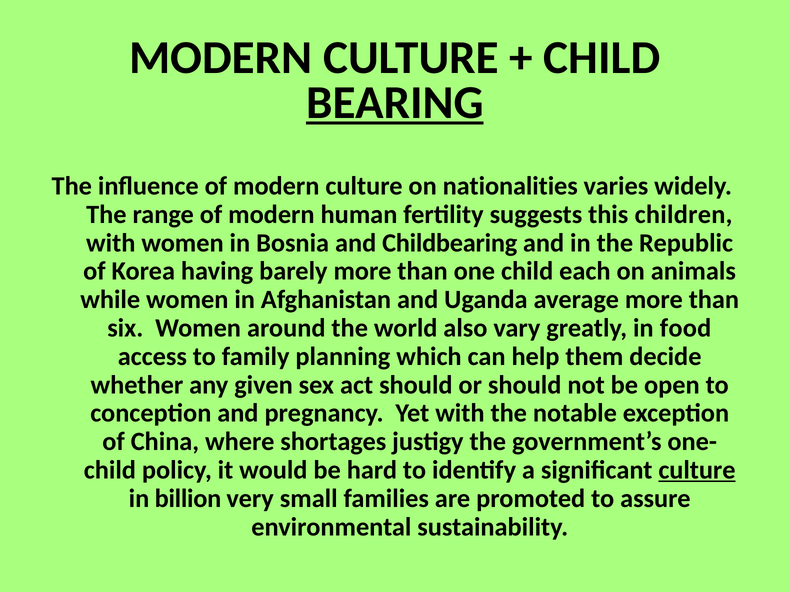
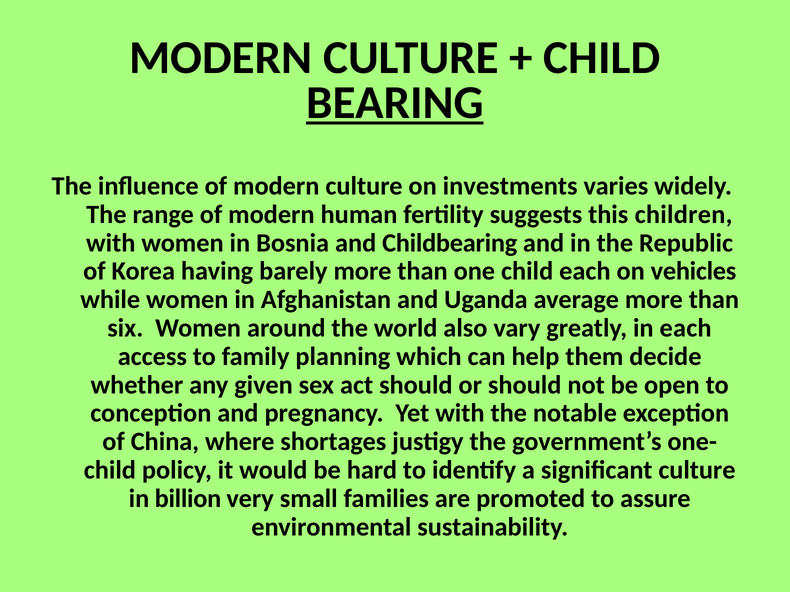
nationalities: nationalities -> investments (510, 186)
animals: animals -> vehicles (694, 271)
in food: food -> each (686, 328)
culture underline: present -> none (697, 470)
